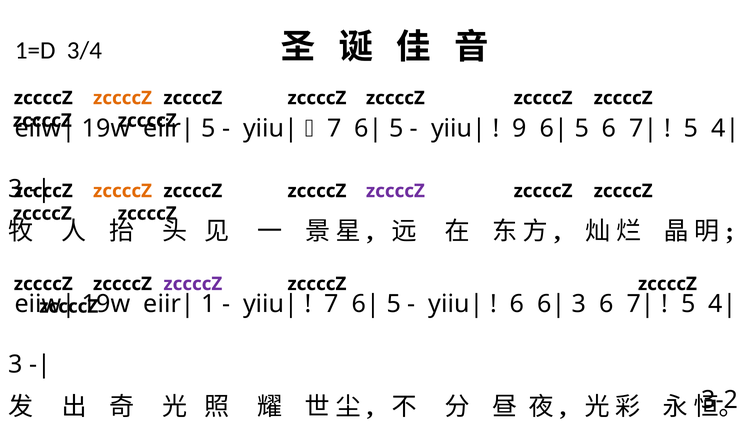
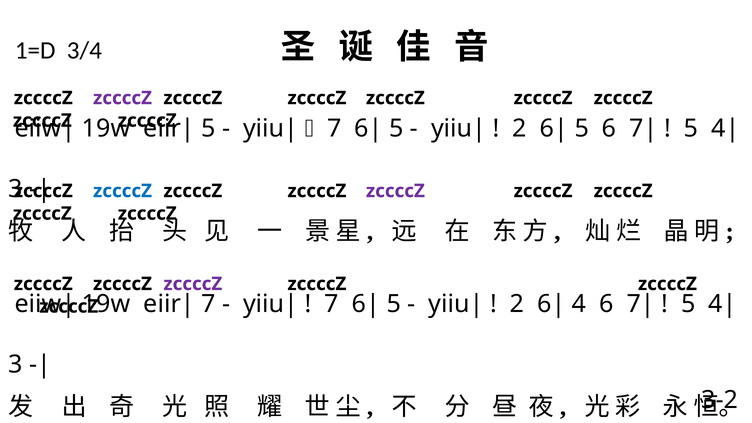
zccccZ colour: orange -> purple (123, 98)
9: 9 -> 2 (520, 129)
zccccZ colour: orange -> blue (123, 191)
1: 1 -> 7 (208, 304)
6: 6 -> 2 (517, 304)
3: 3 -> 4 (579, 304)
